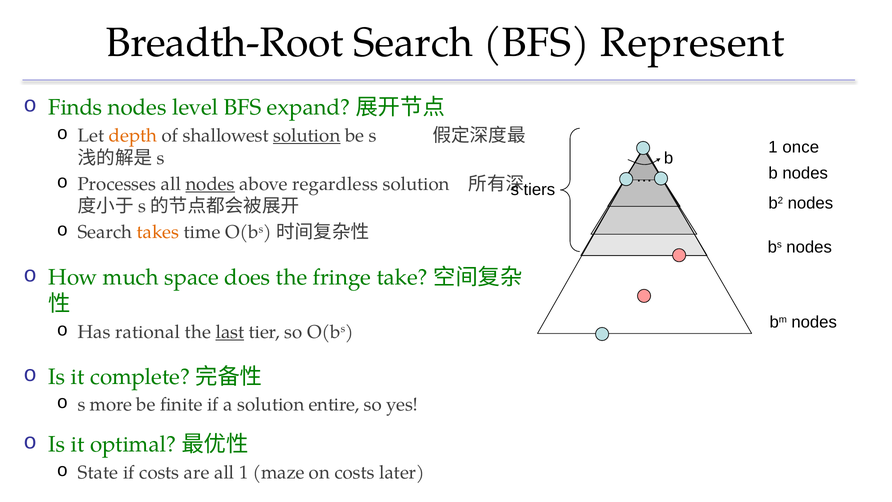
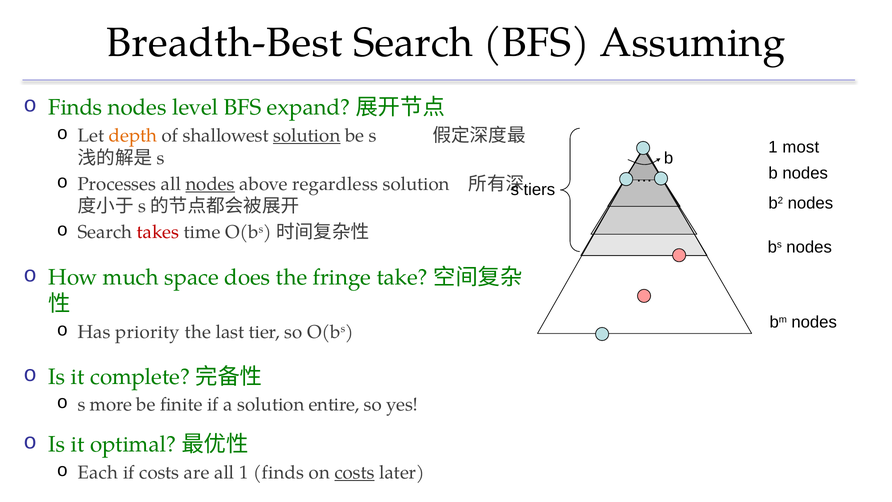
Breadth-Root: Breadth-Root -> Breadth-Best (224, 43)
Represent: Represent -> Assuming (693, 43)
once: once -> most (801, 147)
takes colour: orange -> red (158, 232)
rational: rational -> priority (148, 332)
last underline: present -> none (230, 332)
State: State -> Each (98, 472)
1 maze: maze -> finds (279, 472)
costs underline: none -> present (355, 472)
